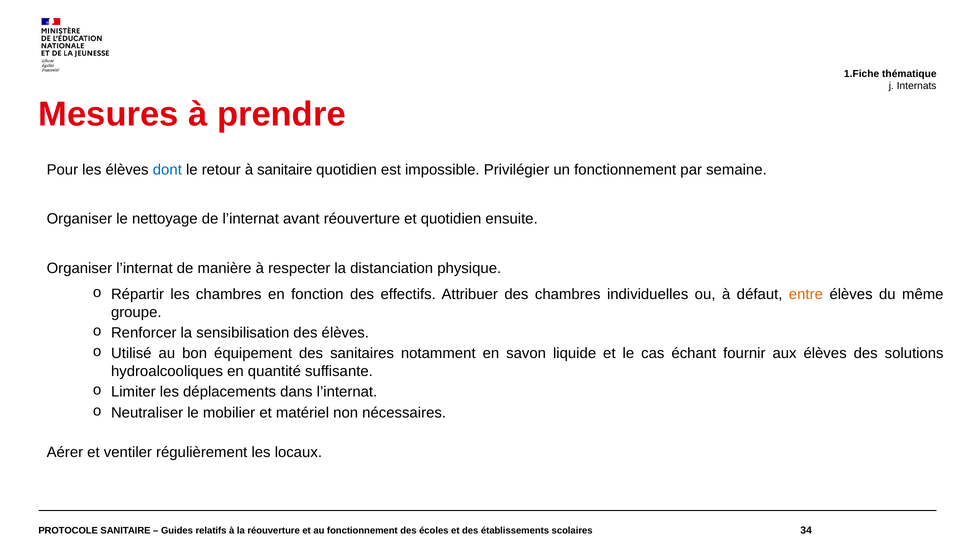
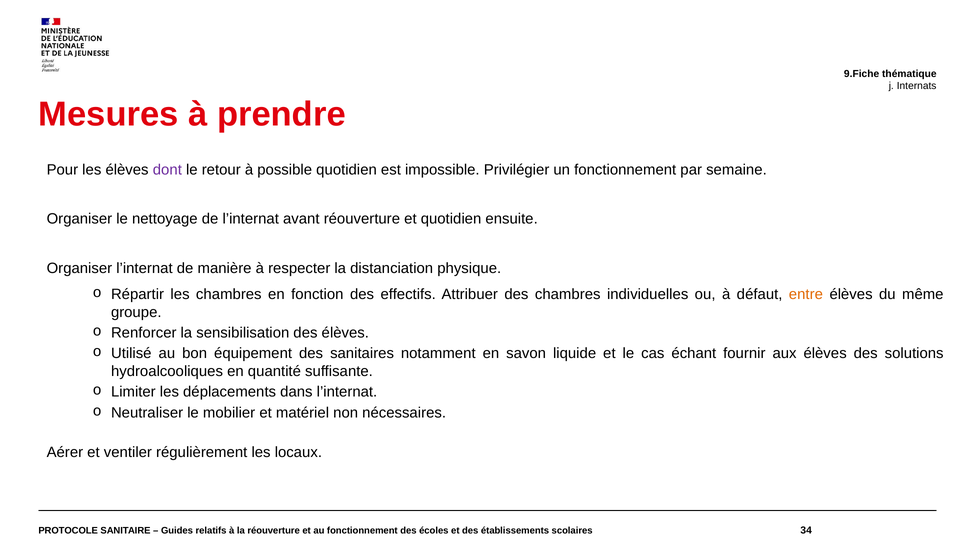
1.Fiche: 1.Fiche -> 9.Fiche (862, 74)
dont colour: blue -> purple (167, 170)
à sanitaire: sanitaire -> possible (285, 170)
